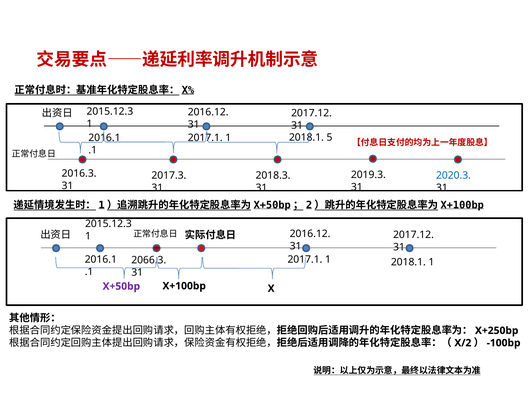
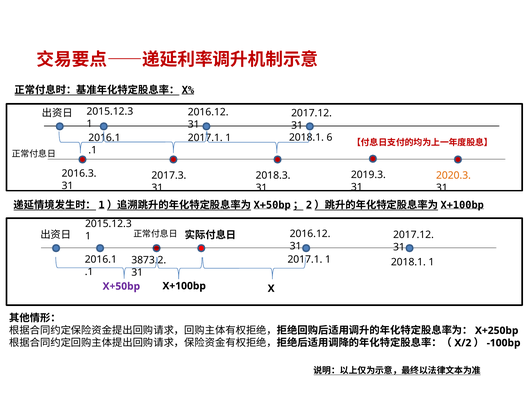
5: 5 -> 6 (329, 137)
2020.3 colour: blue -> orange (453, 175)
2066.3: 2066.3 -> 3873.2 (149, 260)
